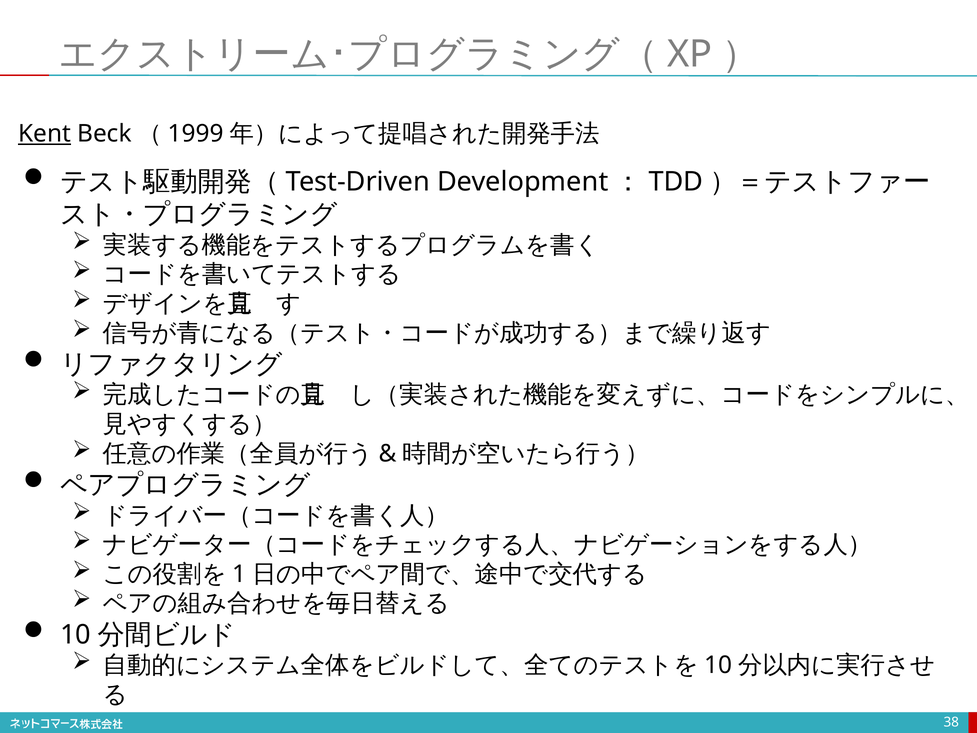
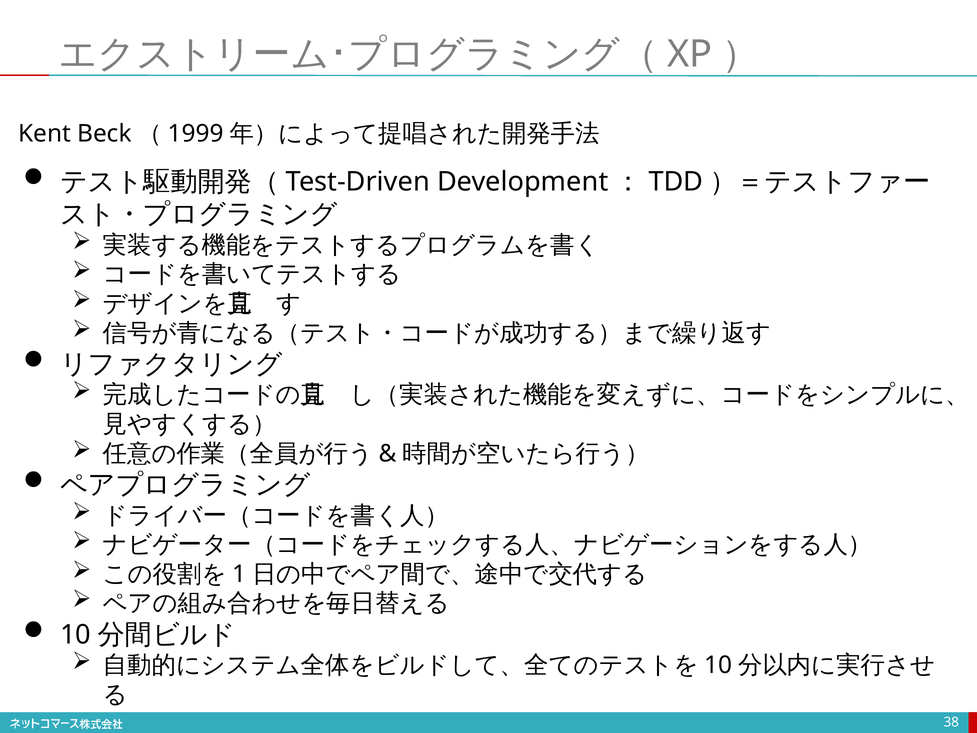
Kent underline: present -> none (45, 134)
